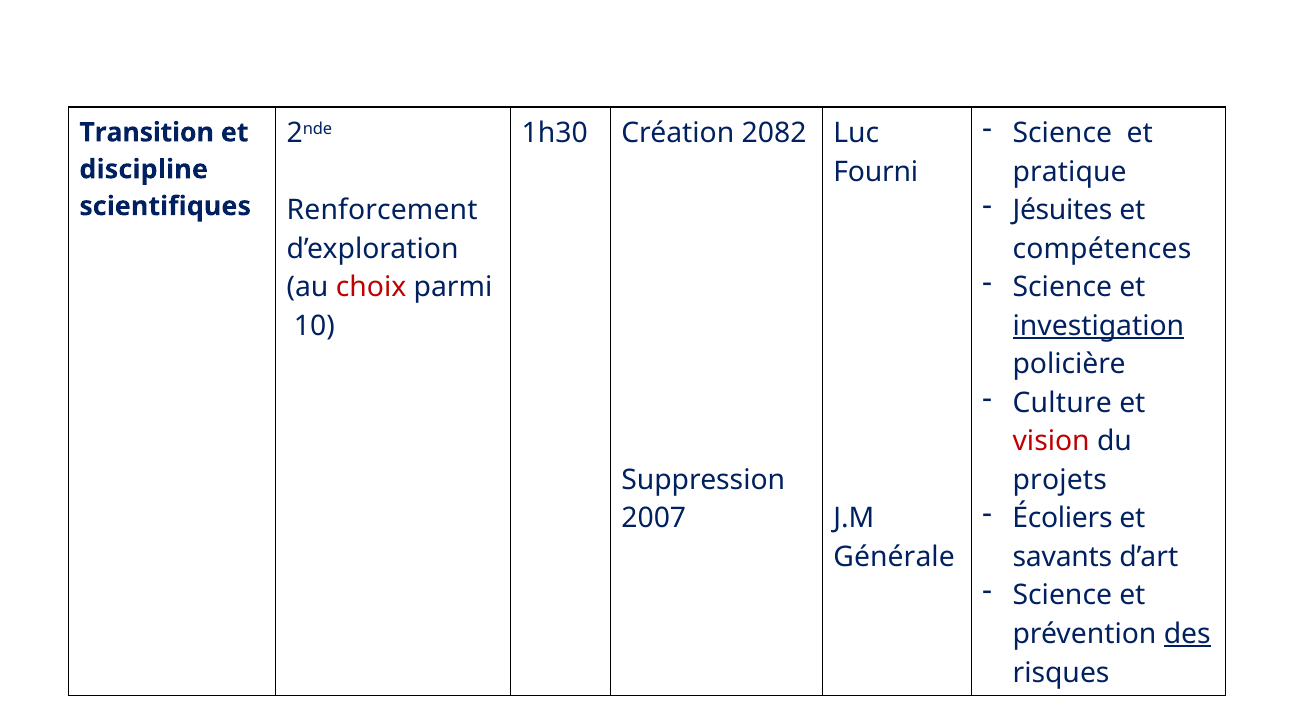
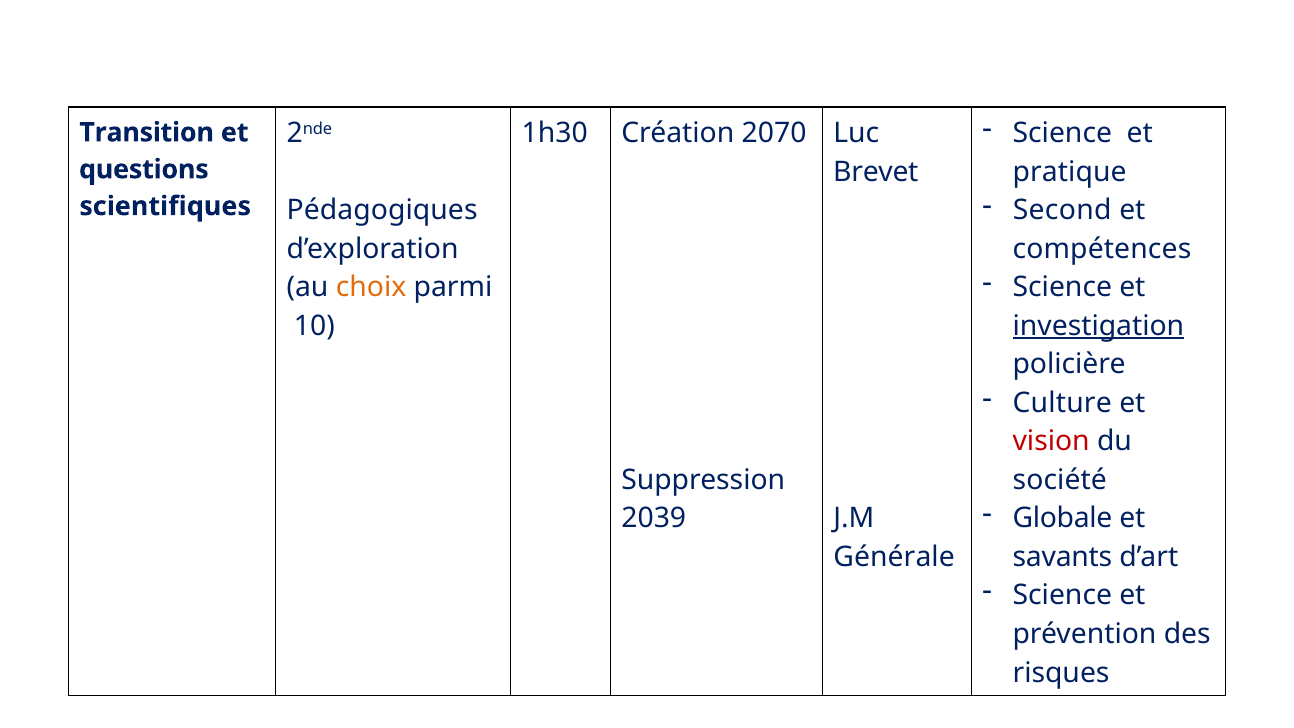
2082: 2082 -> 2070 (774, 133)
Fourni: Fourni -> Brevet (876, 172)
discipline: discipline -> questions (144, 169)
Jésuites: Jésuites -> Second (1062, 210)
Renforcement: Renforcement -> Pédagogiques (382, 210)
choix colour: red -> orange (371, 287)
projets: projets -> société (1060, 480)
Écoliers: Écoliers -> Globale (1062, 519)
2007: 2007 -> 2039 (654, 519)
des underline: present -> none (1187, 634)
